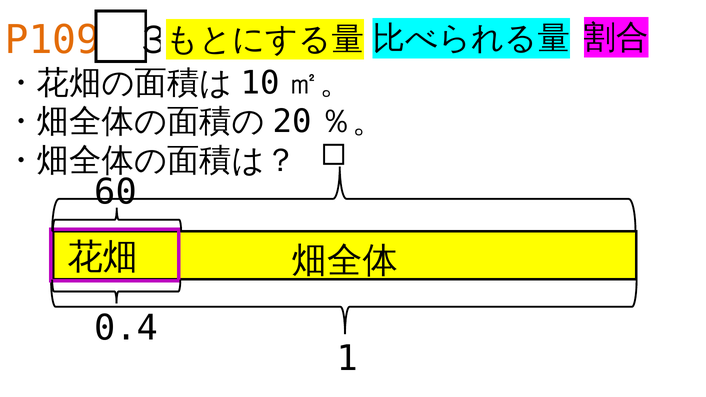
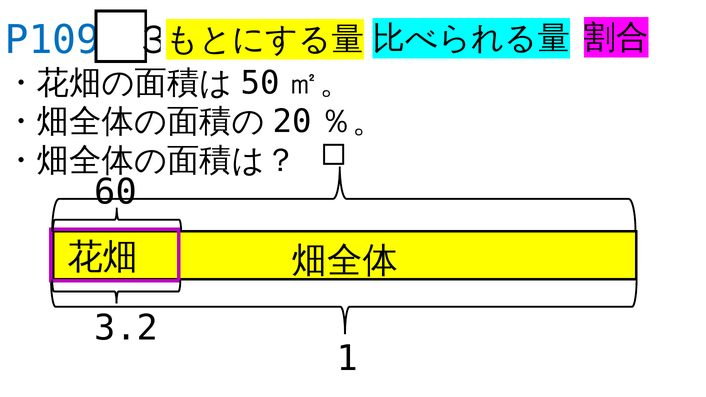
P109 colour: orange -> blue (52, 40)
10: 10 -> 50 (260, 83)
0.4: 0.4 -> 3.2 (126, 328)
